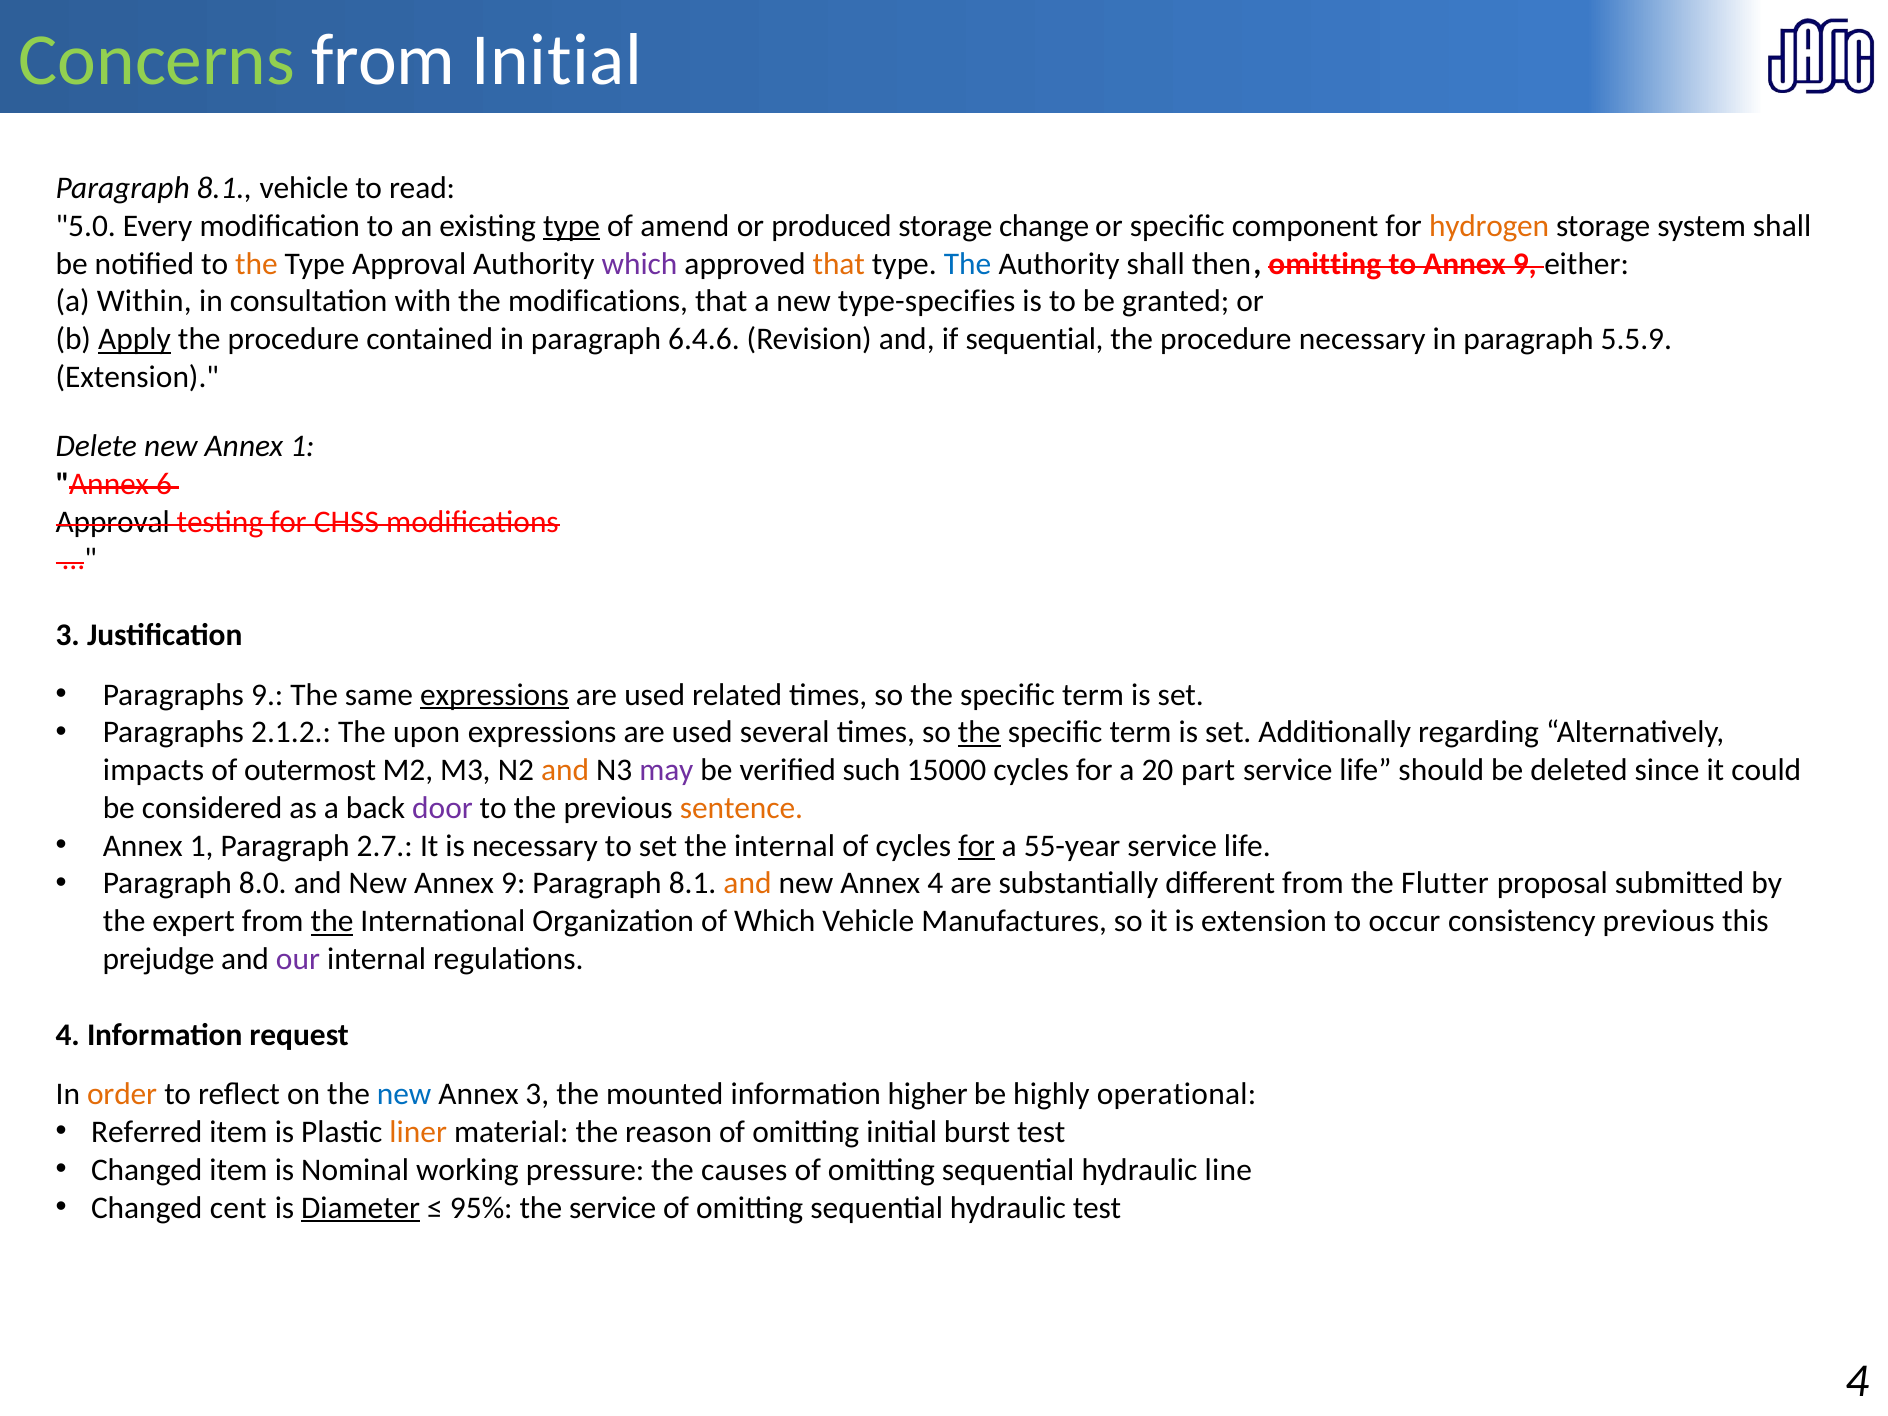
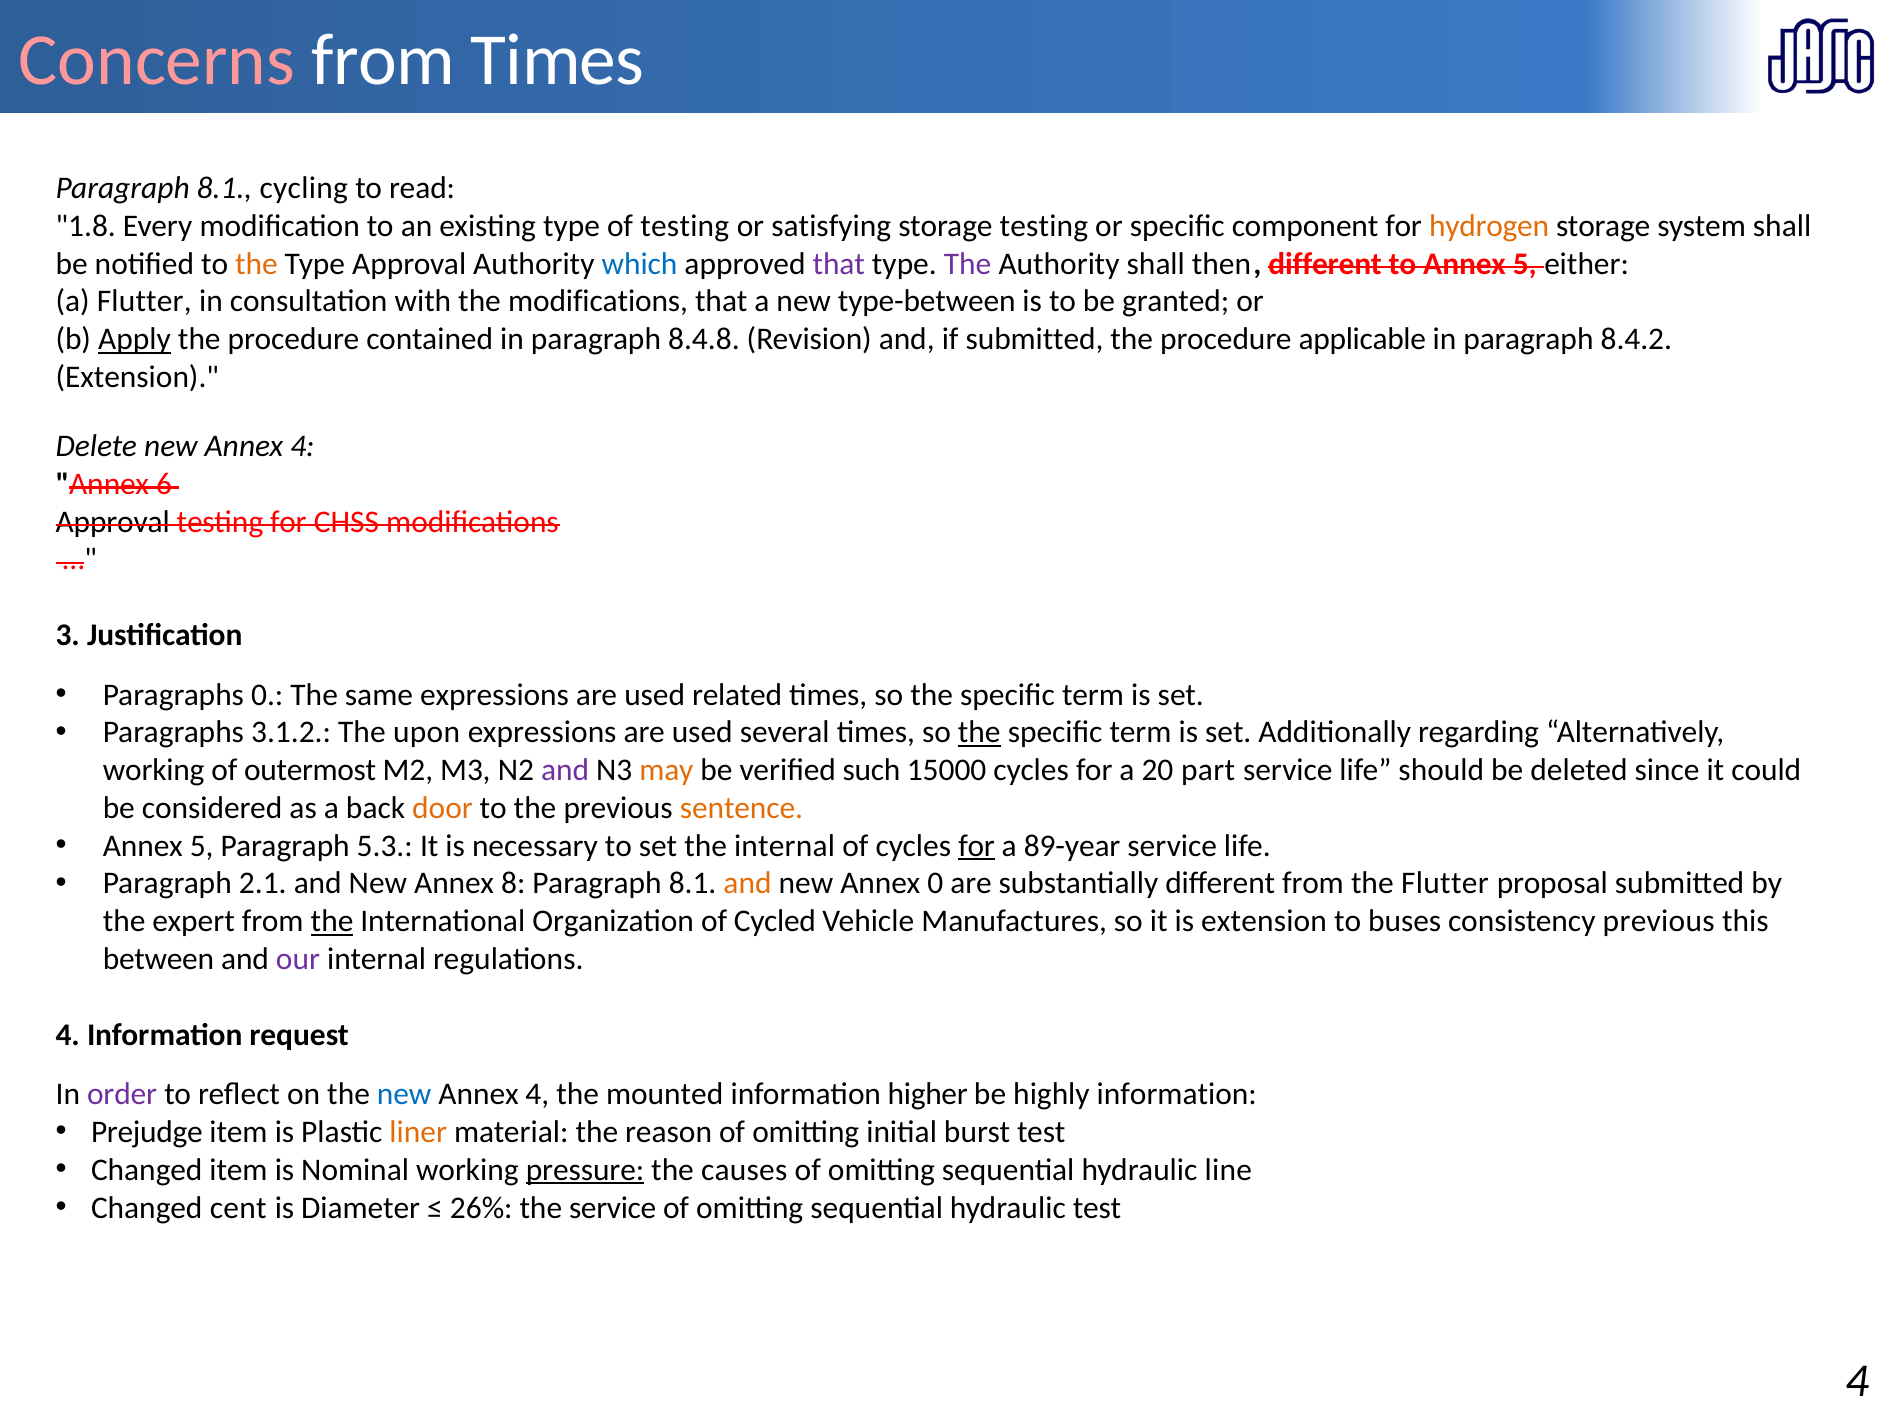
Concerns colour: light green -> pink (157, 61)
from Initial: Initial -> Times (558, 61)
8.1 vehicle: vehicle -> cycling (304, 188)
5.0: 5.0 -> 1.8 (86, 226)
type underline: present -> none (571, 226)
of amend: amend -> testing (685, 226)
produced: produced -> satisfying (831, 226)
storage change: change -> testing (1044, 226)
which colour: purple -> blue (640, 264)
that colour: orange -> purple (839, 264)
The colour: blue -> purple (968, 264)
then omitting: omitting -> different (1325, 264)
to Annex 9: 9 -> 5 (1525, 264)
a Within: Within -> Flutter (144, 301)
type-specifies: type-specifies -> type-between (927, 301)
6.4.6: 6.4.6 -> 8.4.8 (704, 339)
if sequential: sequential -> submitted (1035, 339)
procedure necessary: necessary -> applicable (1362, 339)
5.5.9: 5.5.9 -> 8.4.2 (1636, 339)
Delete new Annex 1: 1 -> 4 (302, 446)
Paragraphs 9: 9 -> 0 (267, 695)
expressions underline: present -> none (494, 695)
2.1.2: 2.1.2 -> 3.1.2 (291, 733)
impacts: impacts -> working (154, 770)
and colour: orange -> purple (565, 770)
may colour: purple -> orange (666, 770)
door colour: purple -> orange (442, 808)
1: 1 -> 5 (202, 846)
2.7: 2.7 -> 5.3 (385, 846)
55-year: 55-year -> 89-year (1072, 846)
8.0: 8.0 -> 2.1 (263, 884)
New Annex 9: 9 -> 8 (513, 884)
Annex 4: 4 -> 0 (935, 884)
of Which: Which -> Cycled (775, 921)
occur: occur -> buses (1405, 921)
prejudge: prejudge -> between (158, 959)
order colour: orange -> purple (122, 1094)
3: 3 -> 4 (537, 1094)
highly operational: operational -> information (1177, 1094)
Referred: Referred -> Prejudge (147, 1132)
pressure underline: none -> present (585, 1170)
Diameter underline: present -> none (361, 1208)
95%: 95% -> 26% (481, 1208)
